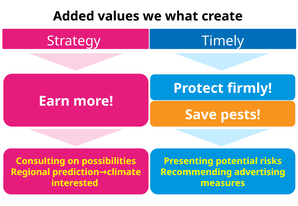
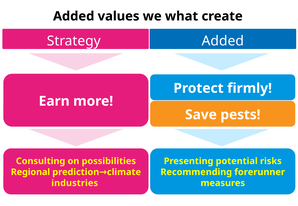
Strategy Timely: Timely -> Added (223, 41)
advertising: advertising -> forerunner (260, 172)
interested: interested -> industries (75, 183)
